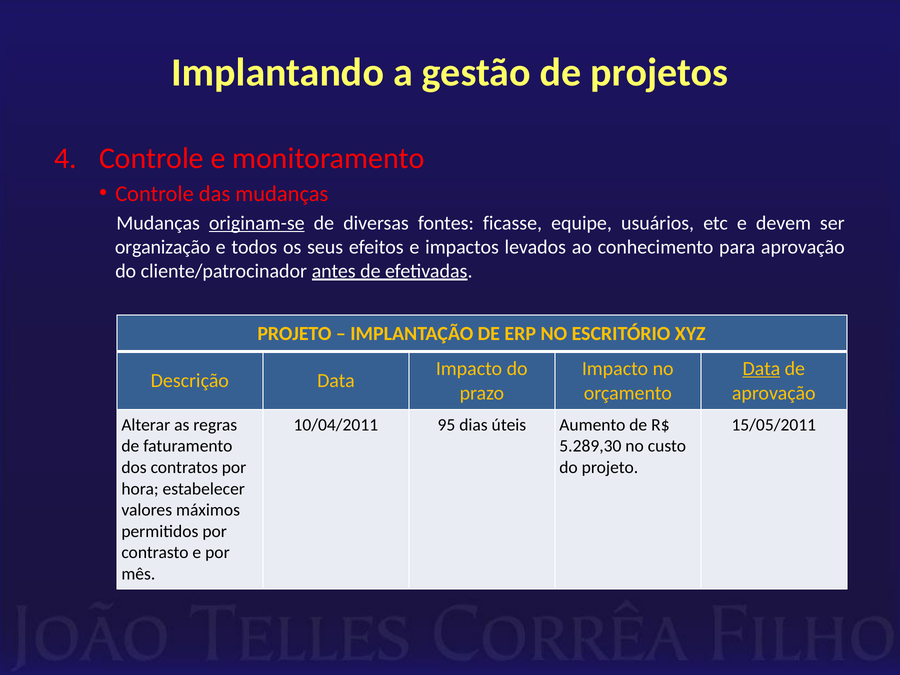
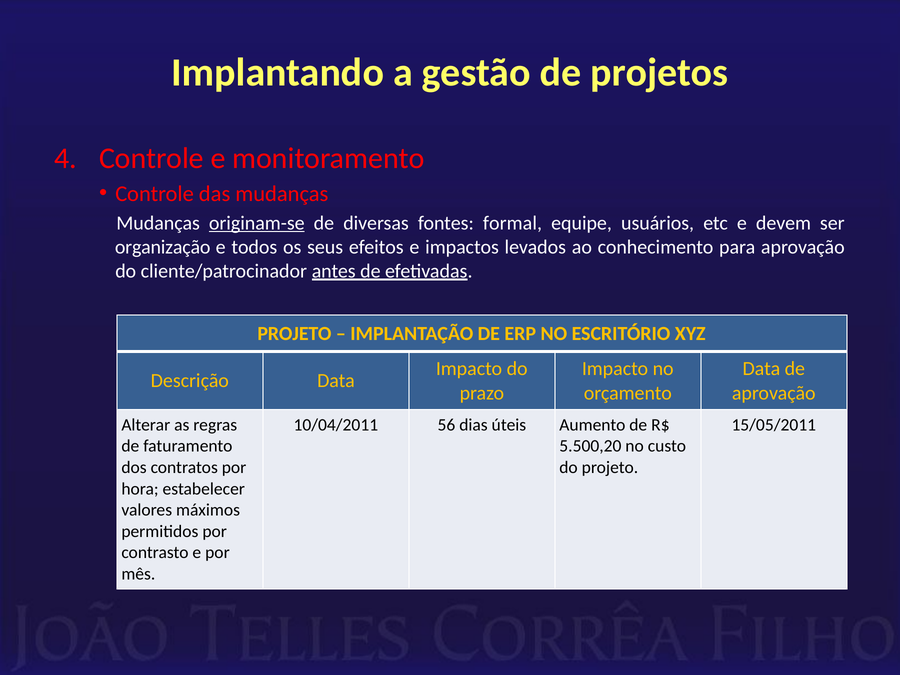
ficasse: ficasse -> formal (512, 223)
Data underline: present -> none (761, 369)
95: 95 -> 56 (446, 425)
5.289,30: 5.289,30 -> 5.500,20 (590, 446)
